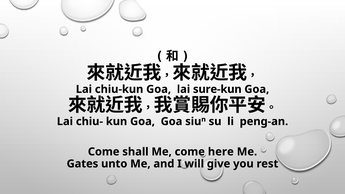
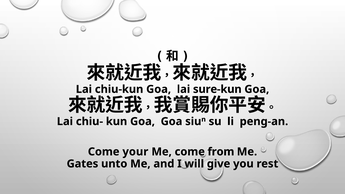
shall: shall -> your (135, 152)
here: here -> from (221, 152)
